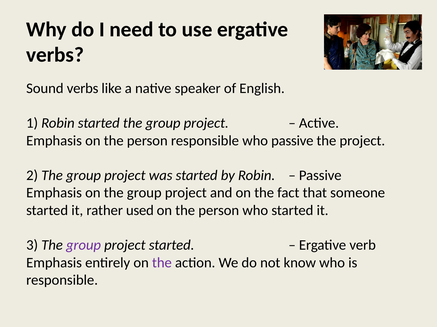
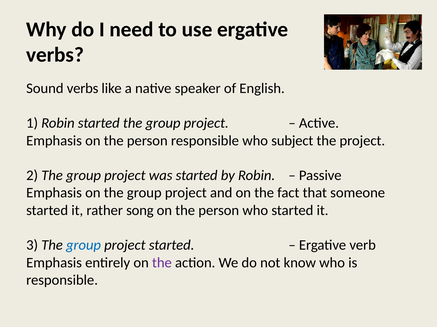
who passive: passive -> subject (292, 141)
used: used -> song (140, 211)
group colour: purple -> blue (84, 246)
